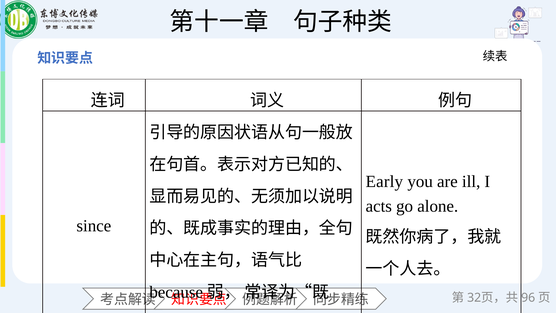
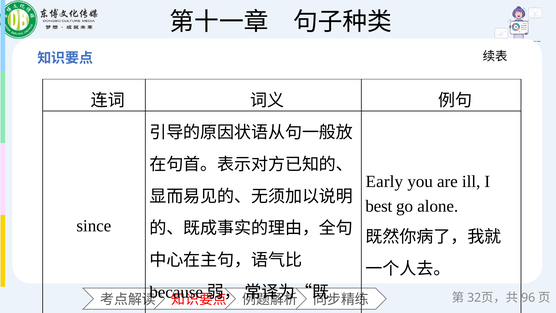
acts: acts -> best (379, 206)
